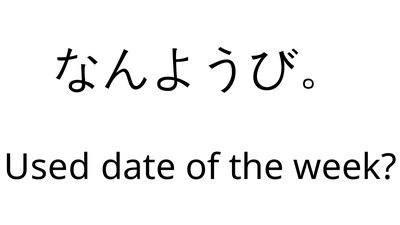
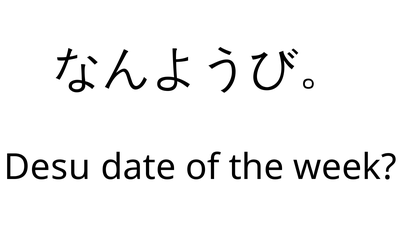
Used: Used -> Desu (47, 167)
